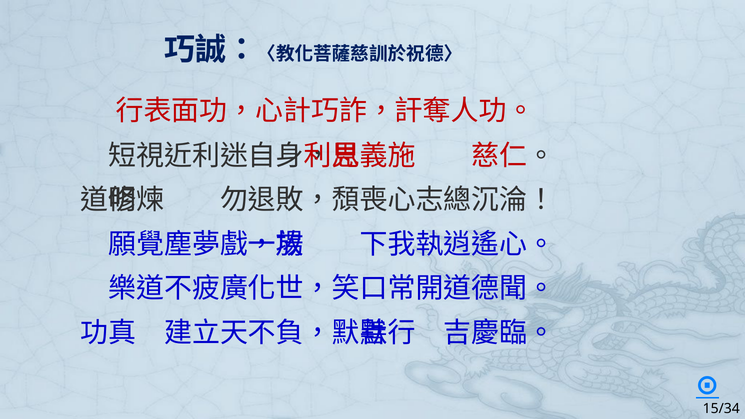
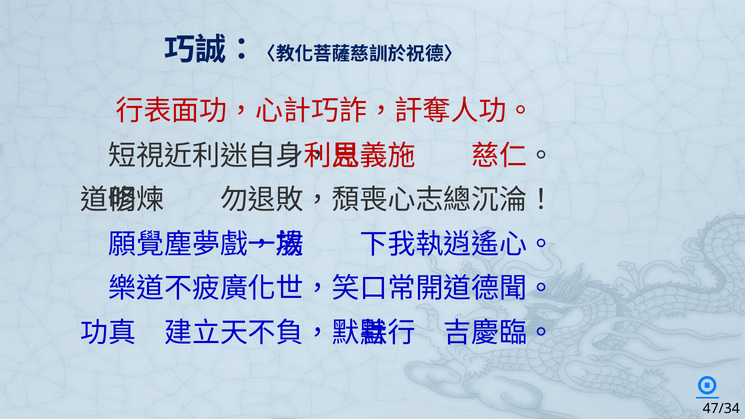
15/34: 15/34 -> 47/34 (721, 409)
